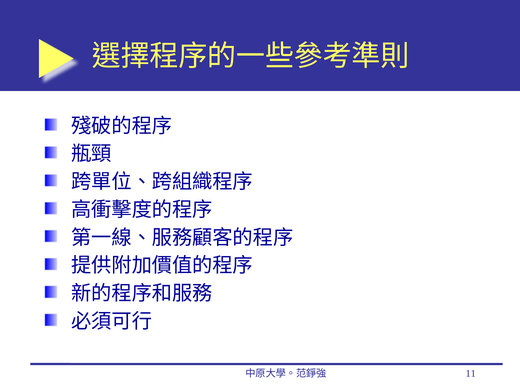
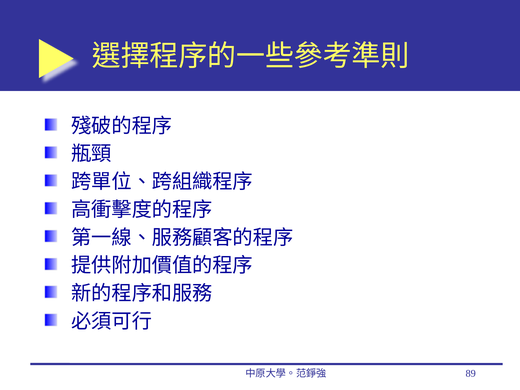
11: 11 -> 89 (471, 373)
